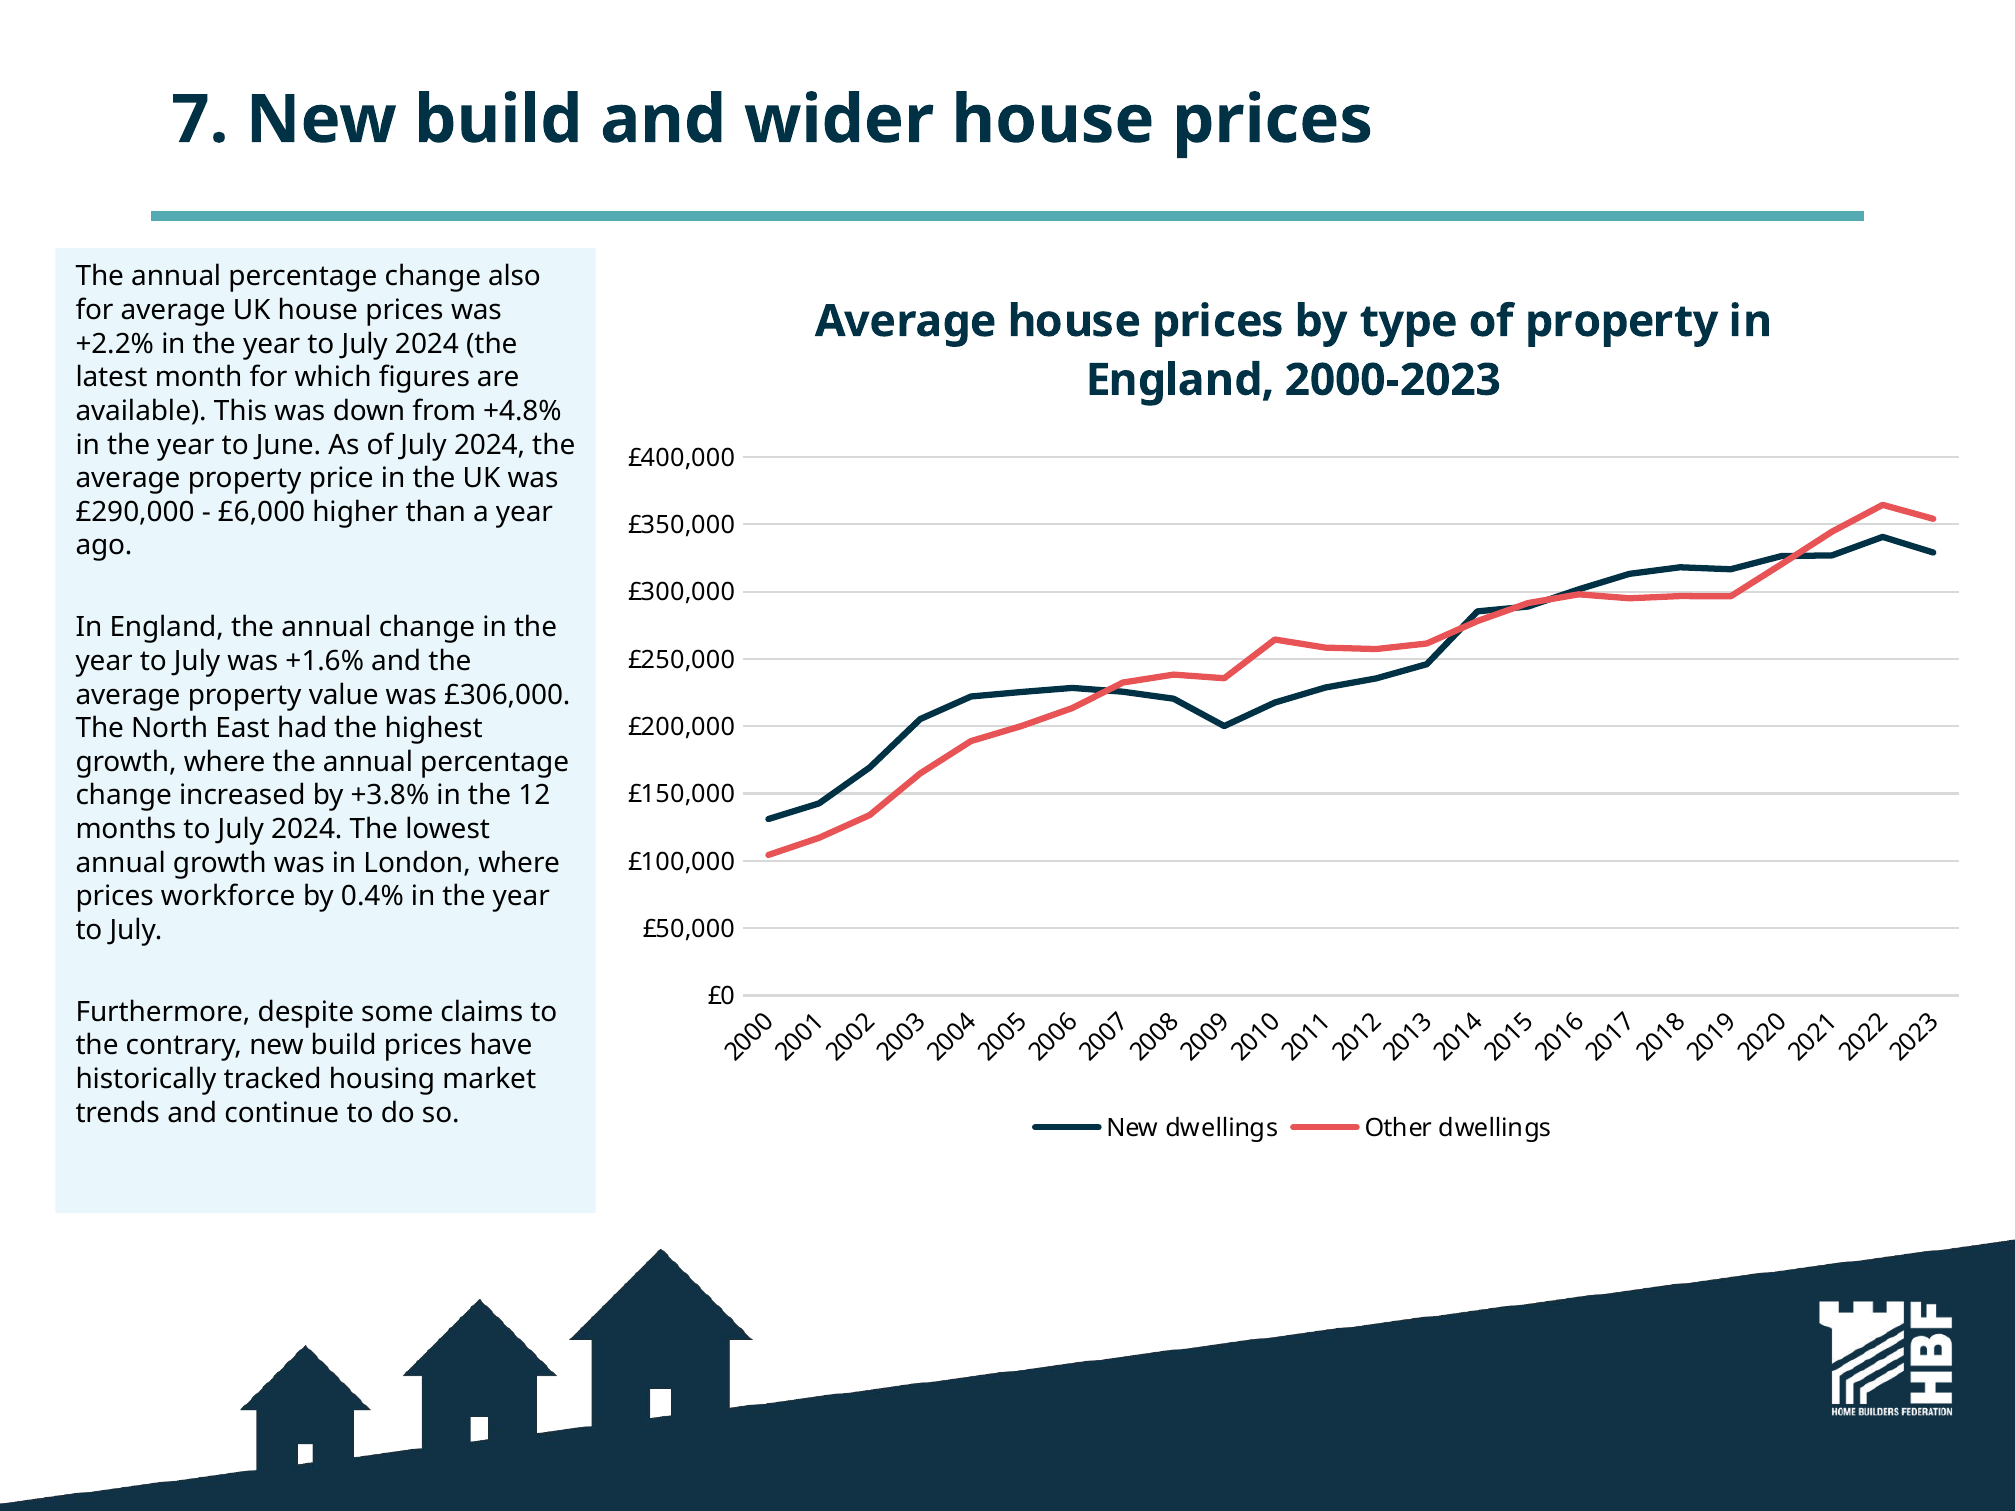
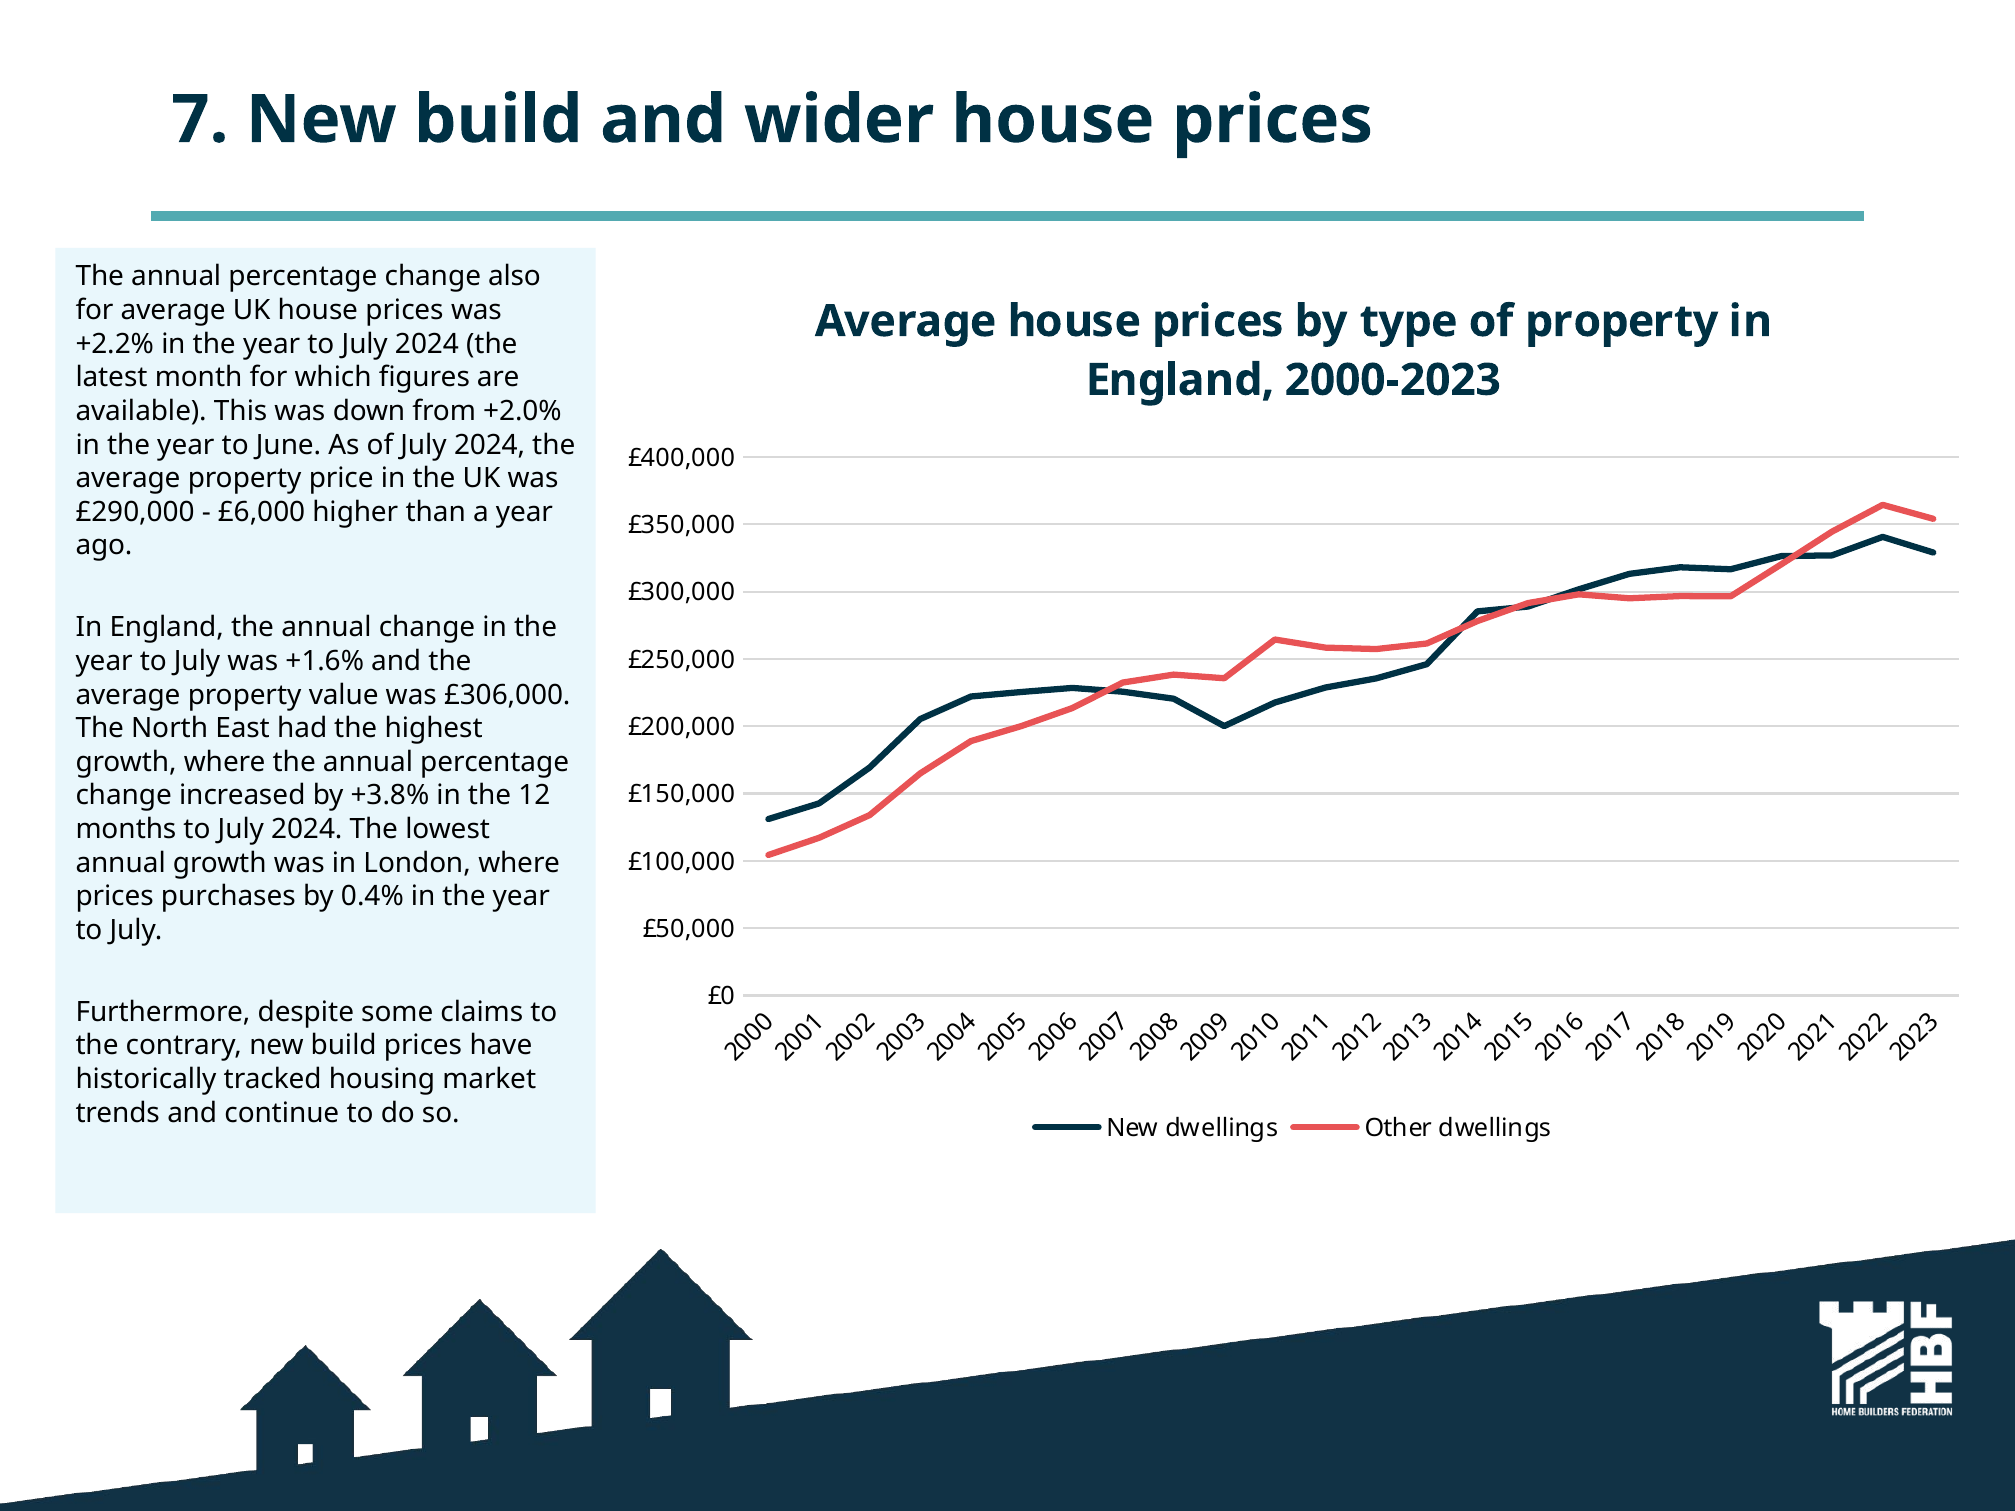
+4.8%: +4.8% -> +2.0% (522, 411)
workforce: workforce -> purchases (228, 897)
